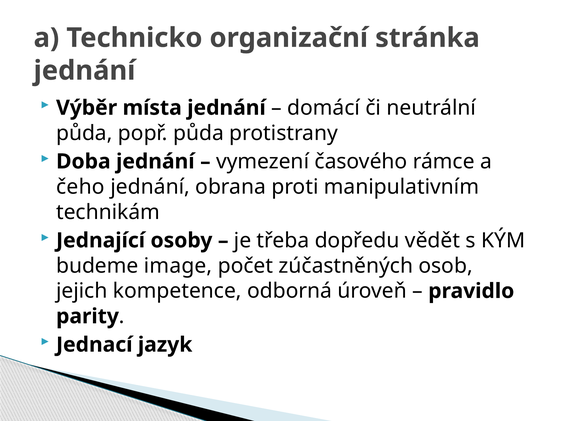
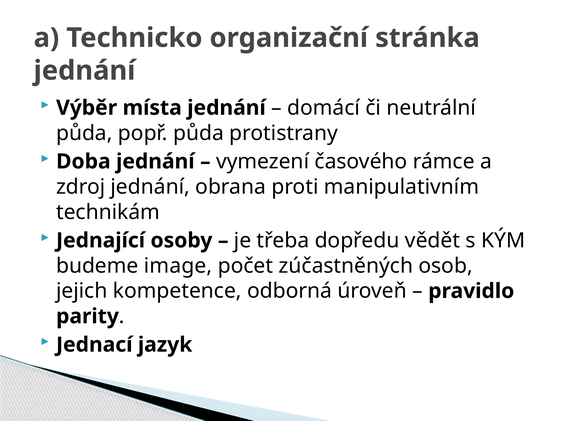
čeho: čeho -> zdroj (81, 187)
